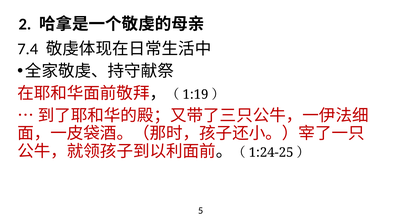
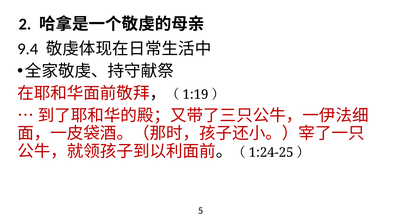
7.4: 7.4 -> 9.4 (28, 49)
